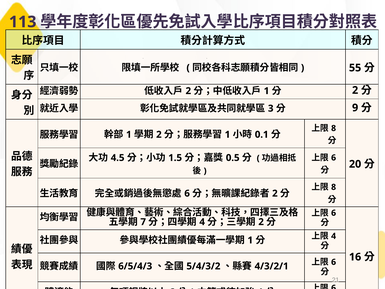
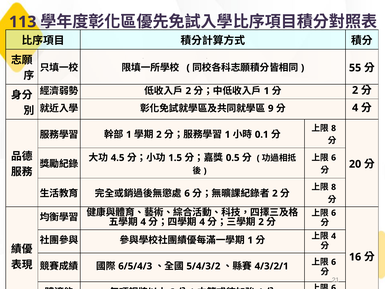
3: 3 -> 9 (271, 108)
9: 9 -> 4 (355, 108)
7: 7 -> 4 (143, 222)
